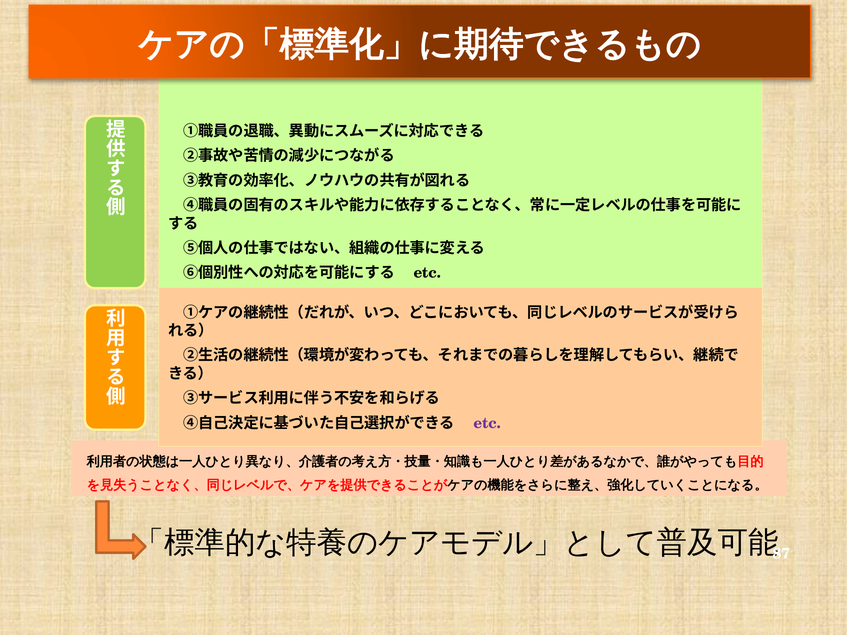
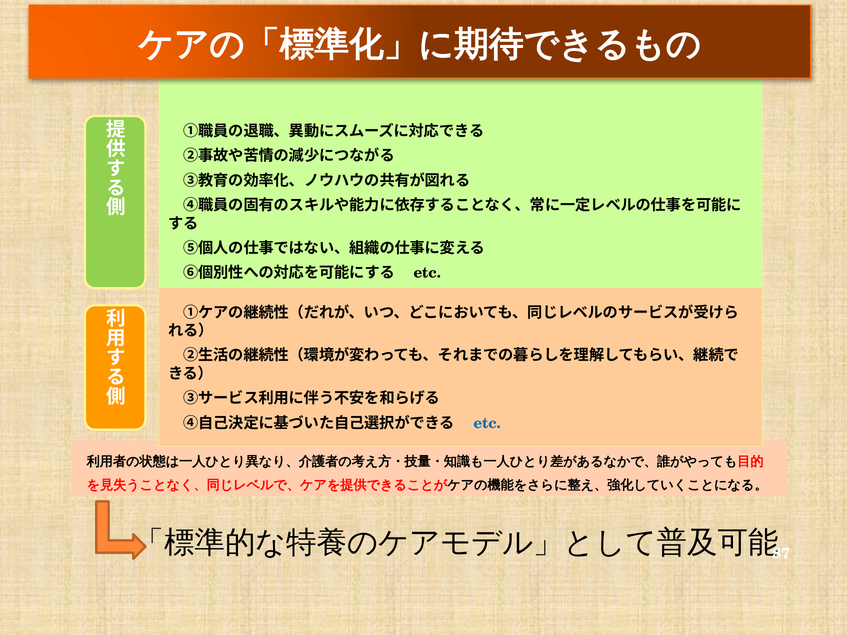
etc colour: purple -> blue (487, 423)
